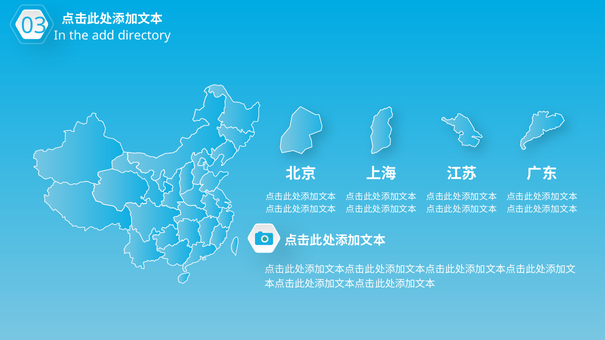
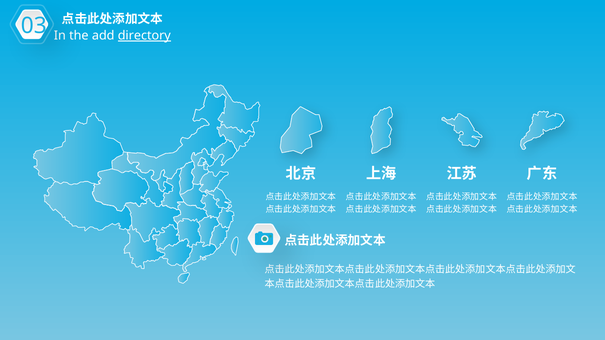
directory underline: none -> present (144, 36)
